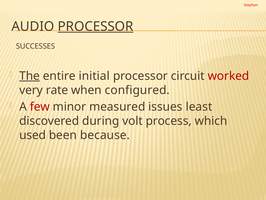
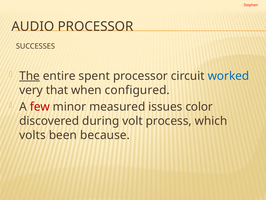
PROCESSOR underline: present -> none (96, 26)
initial: initial -> spent (94, 76)
worked colour: red -> blue (228, 76)
rate: rate -> that (57, 90)
least: least -> color (199, 107)
used: used -> volts (32, 135)
